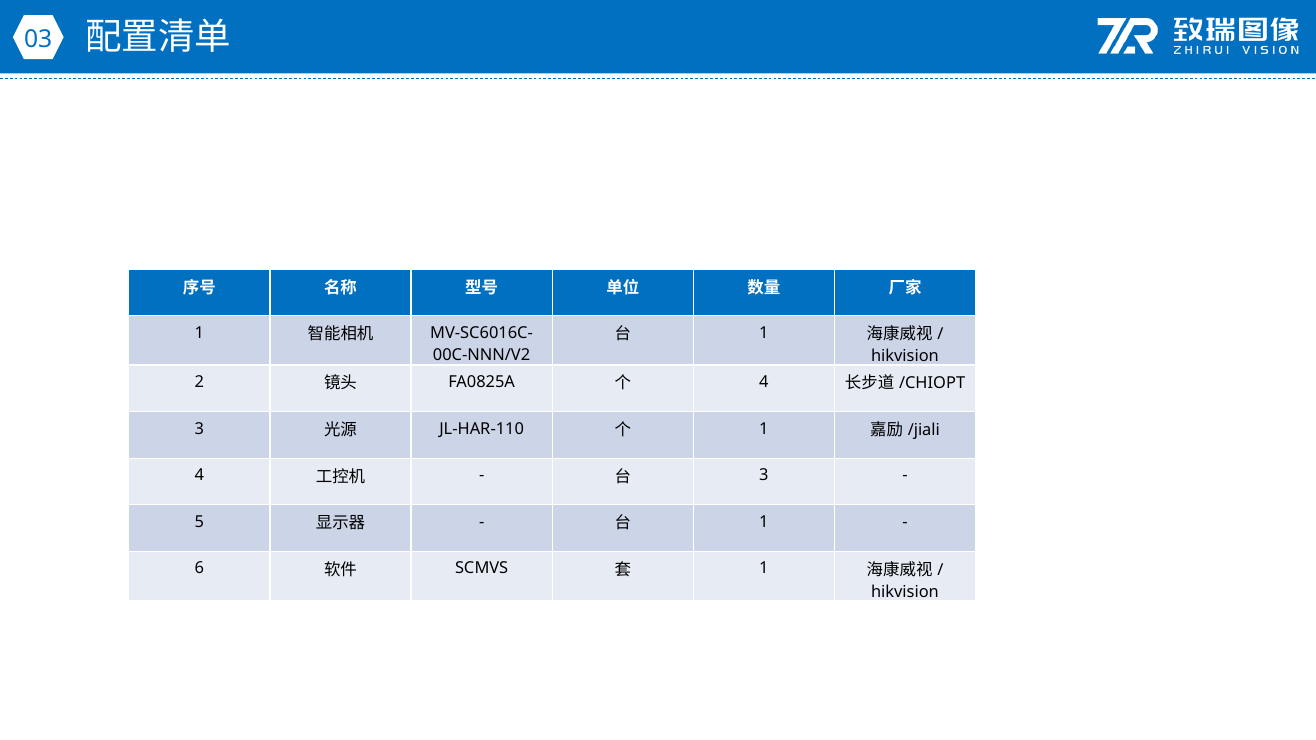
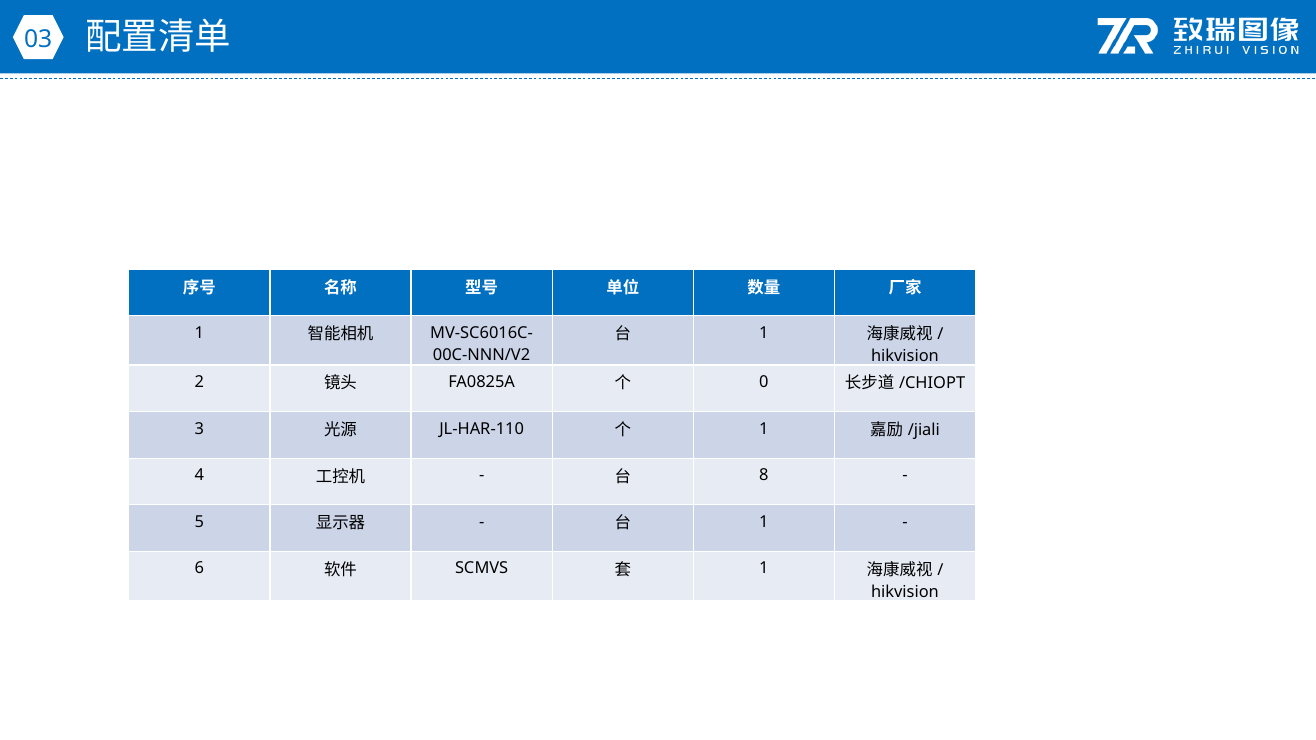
4: 4 -> 0 (764, 382)
3: 3 -> 8 (764, 475)
